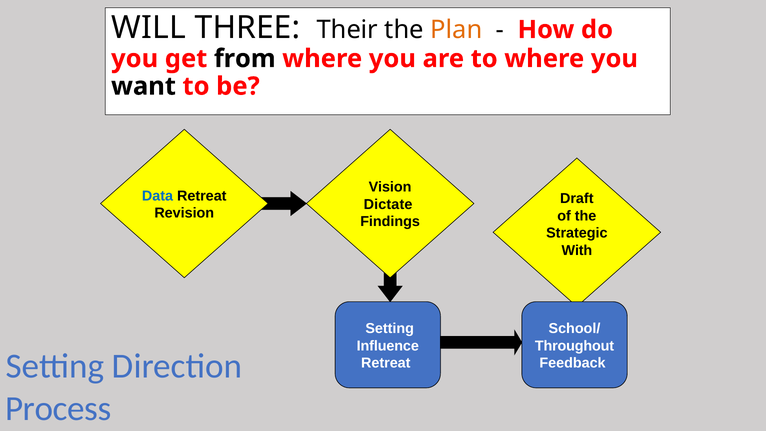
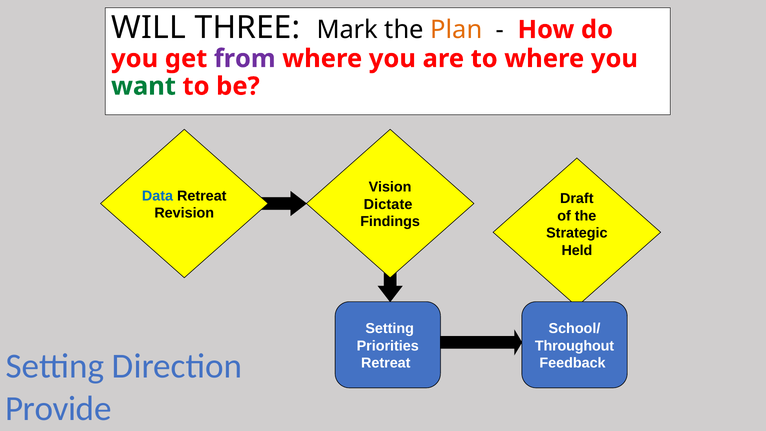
Their: Their -> Mark (347, 30)
from colour: black -> purple (245, 59)
want colour: black -> green (144, 86)
With: With -> Held (577, 250)
Influence: Influence -> Priorities (388, 346)
Process: Process -> Provide (58, 408)
